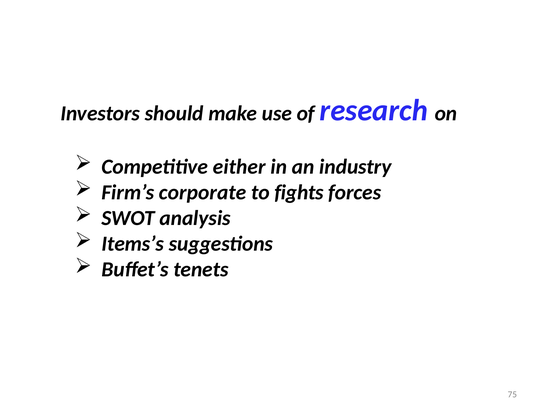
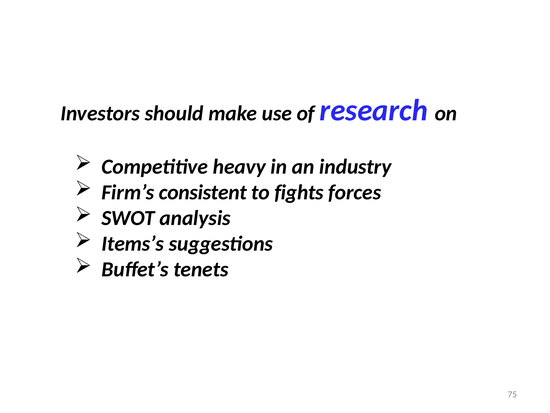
either: either -> heavy (239, 166)
corporate: corporate -> consistent (203, 192)
